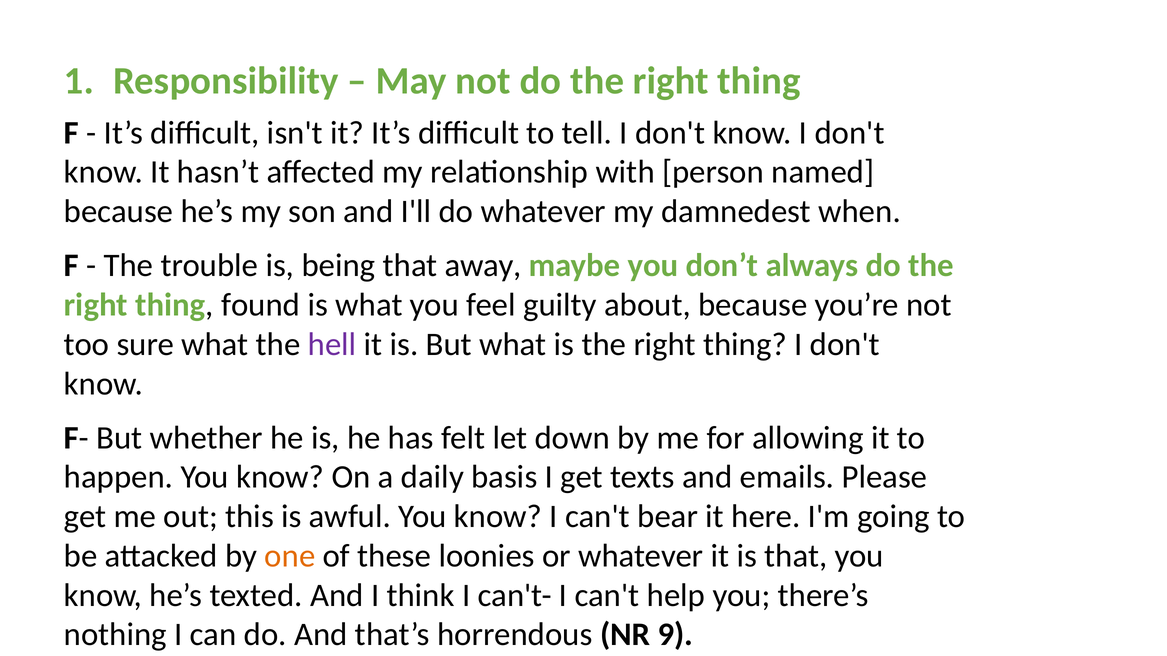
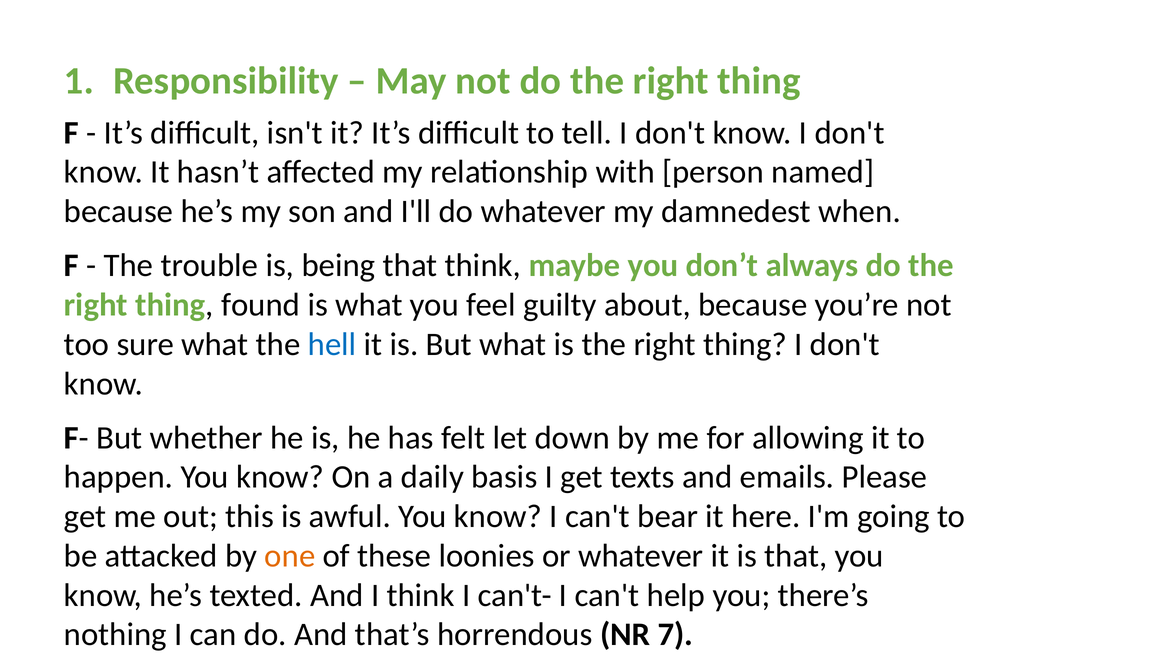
that away: away -> think (483, 266)
hell colour: purple -> blue (332, 345)
9: 9 -> 7 (675, 635)
